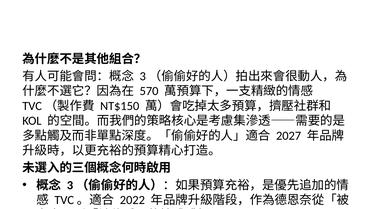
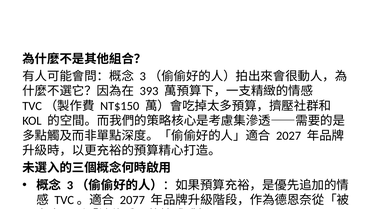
570: 570 -> 393 (149, 91)
2022: 2022 -> 2077 (132, 200)
